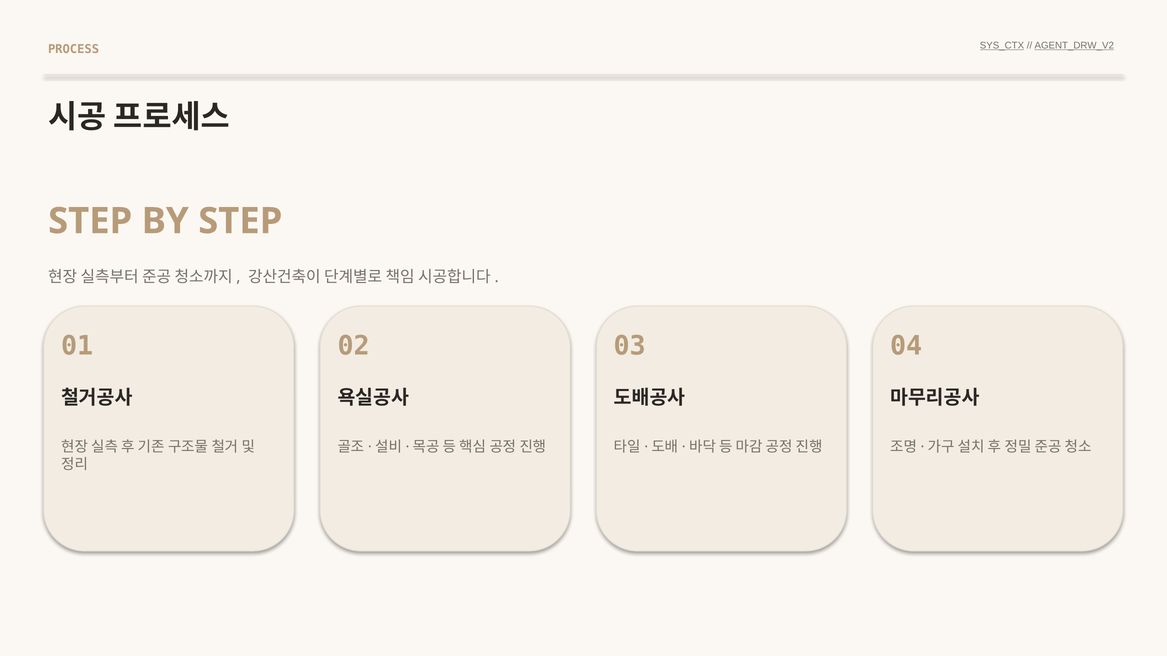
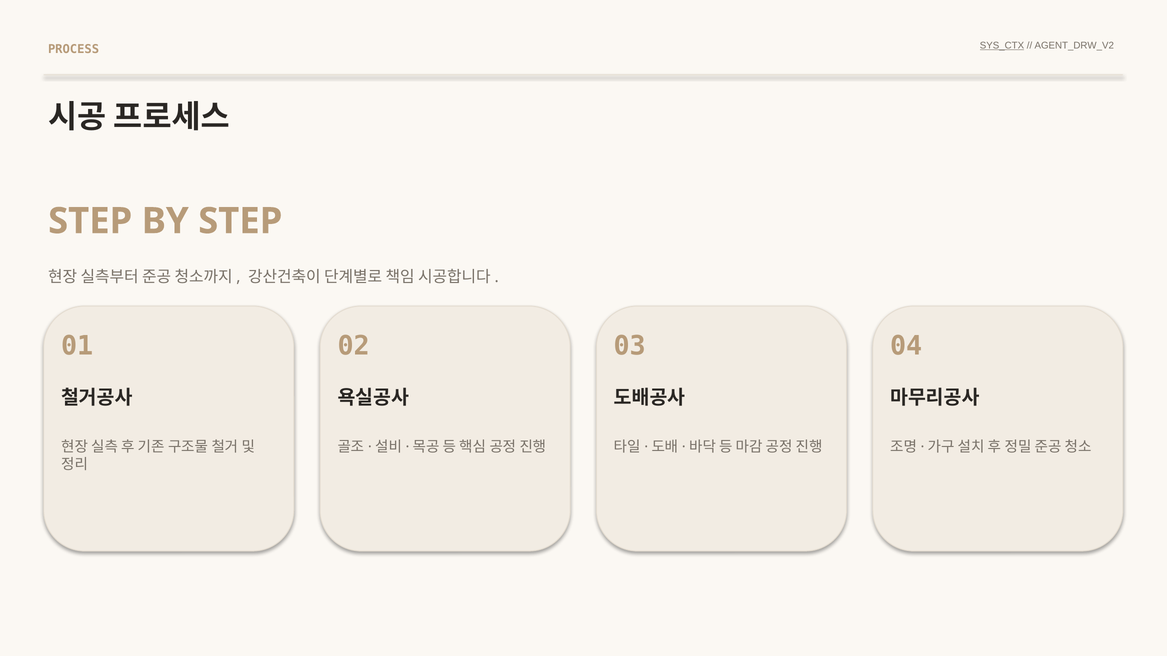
AGENT_DRW_V2 underline: present -> none (1074, 46)
